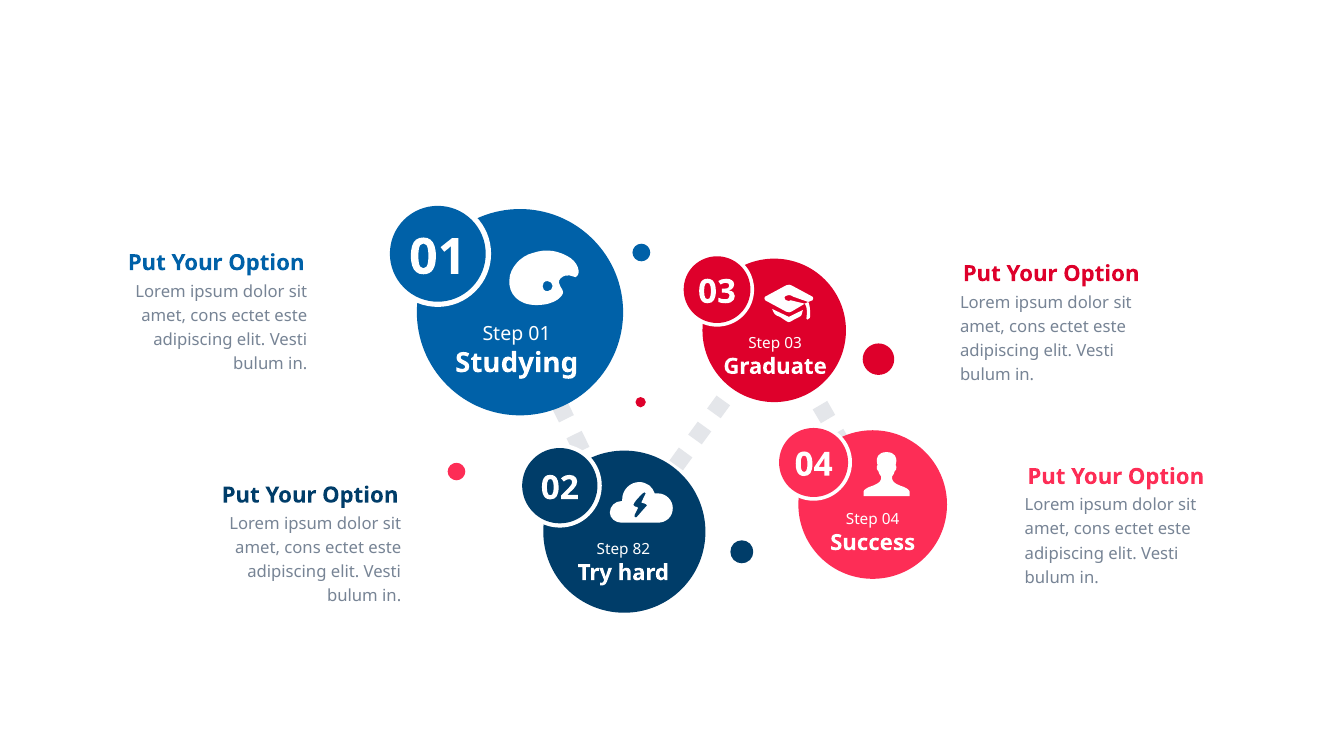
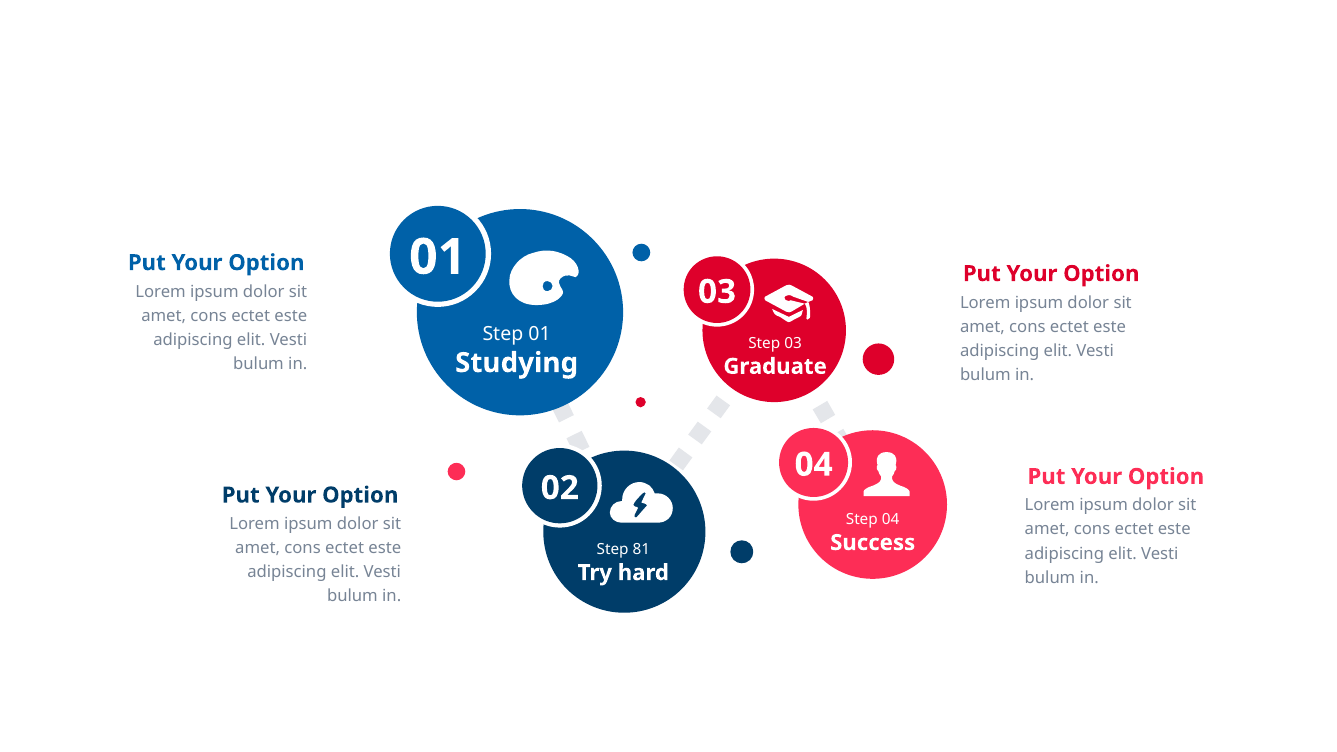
82: 82 -> 81 (641, 550)
